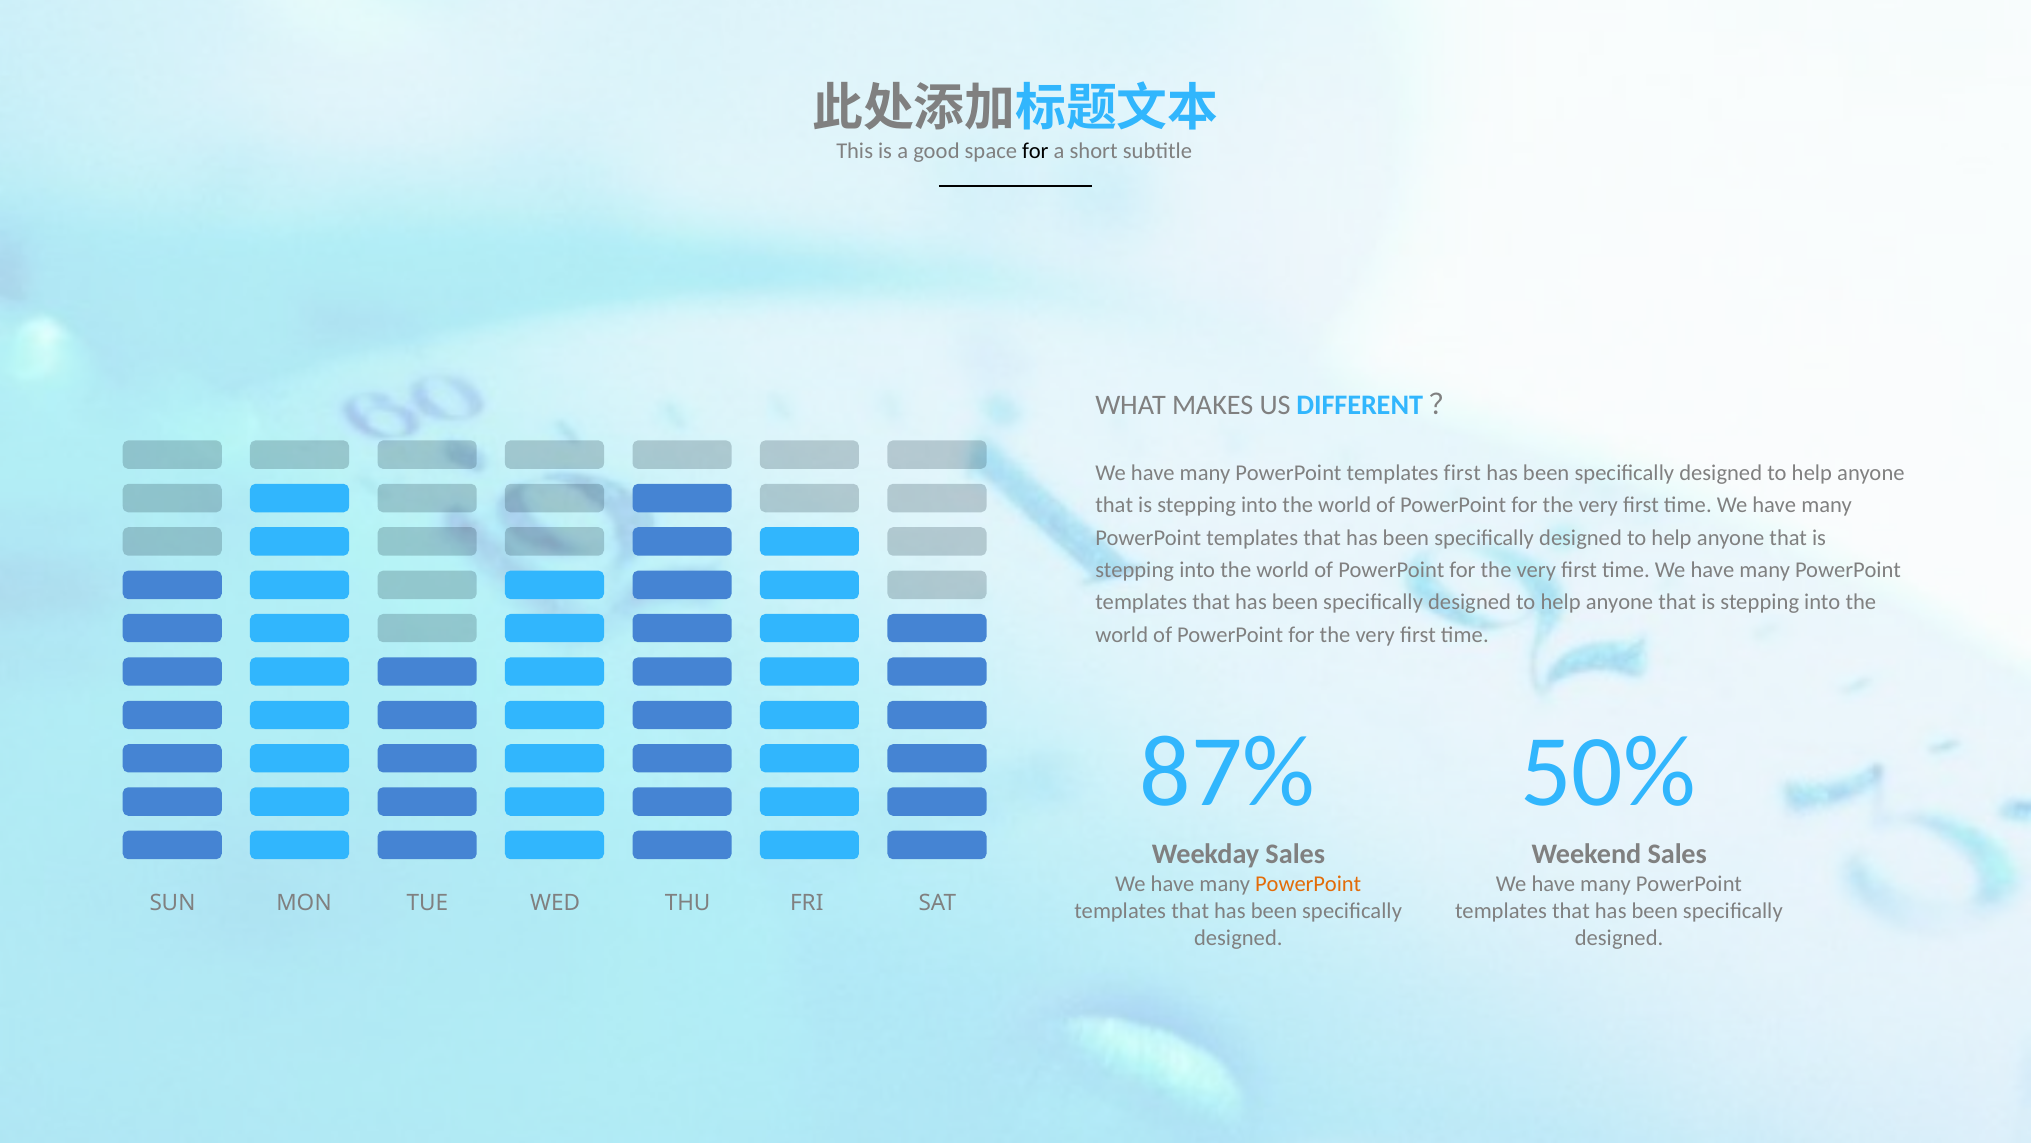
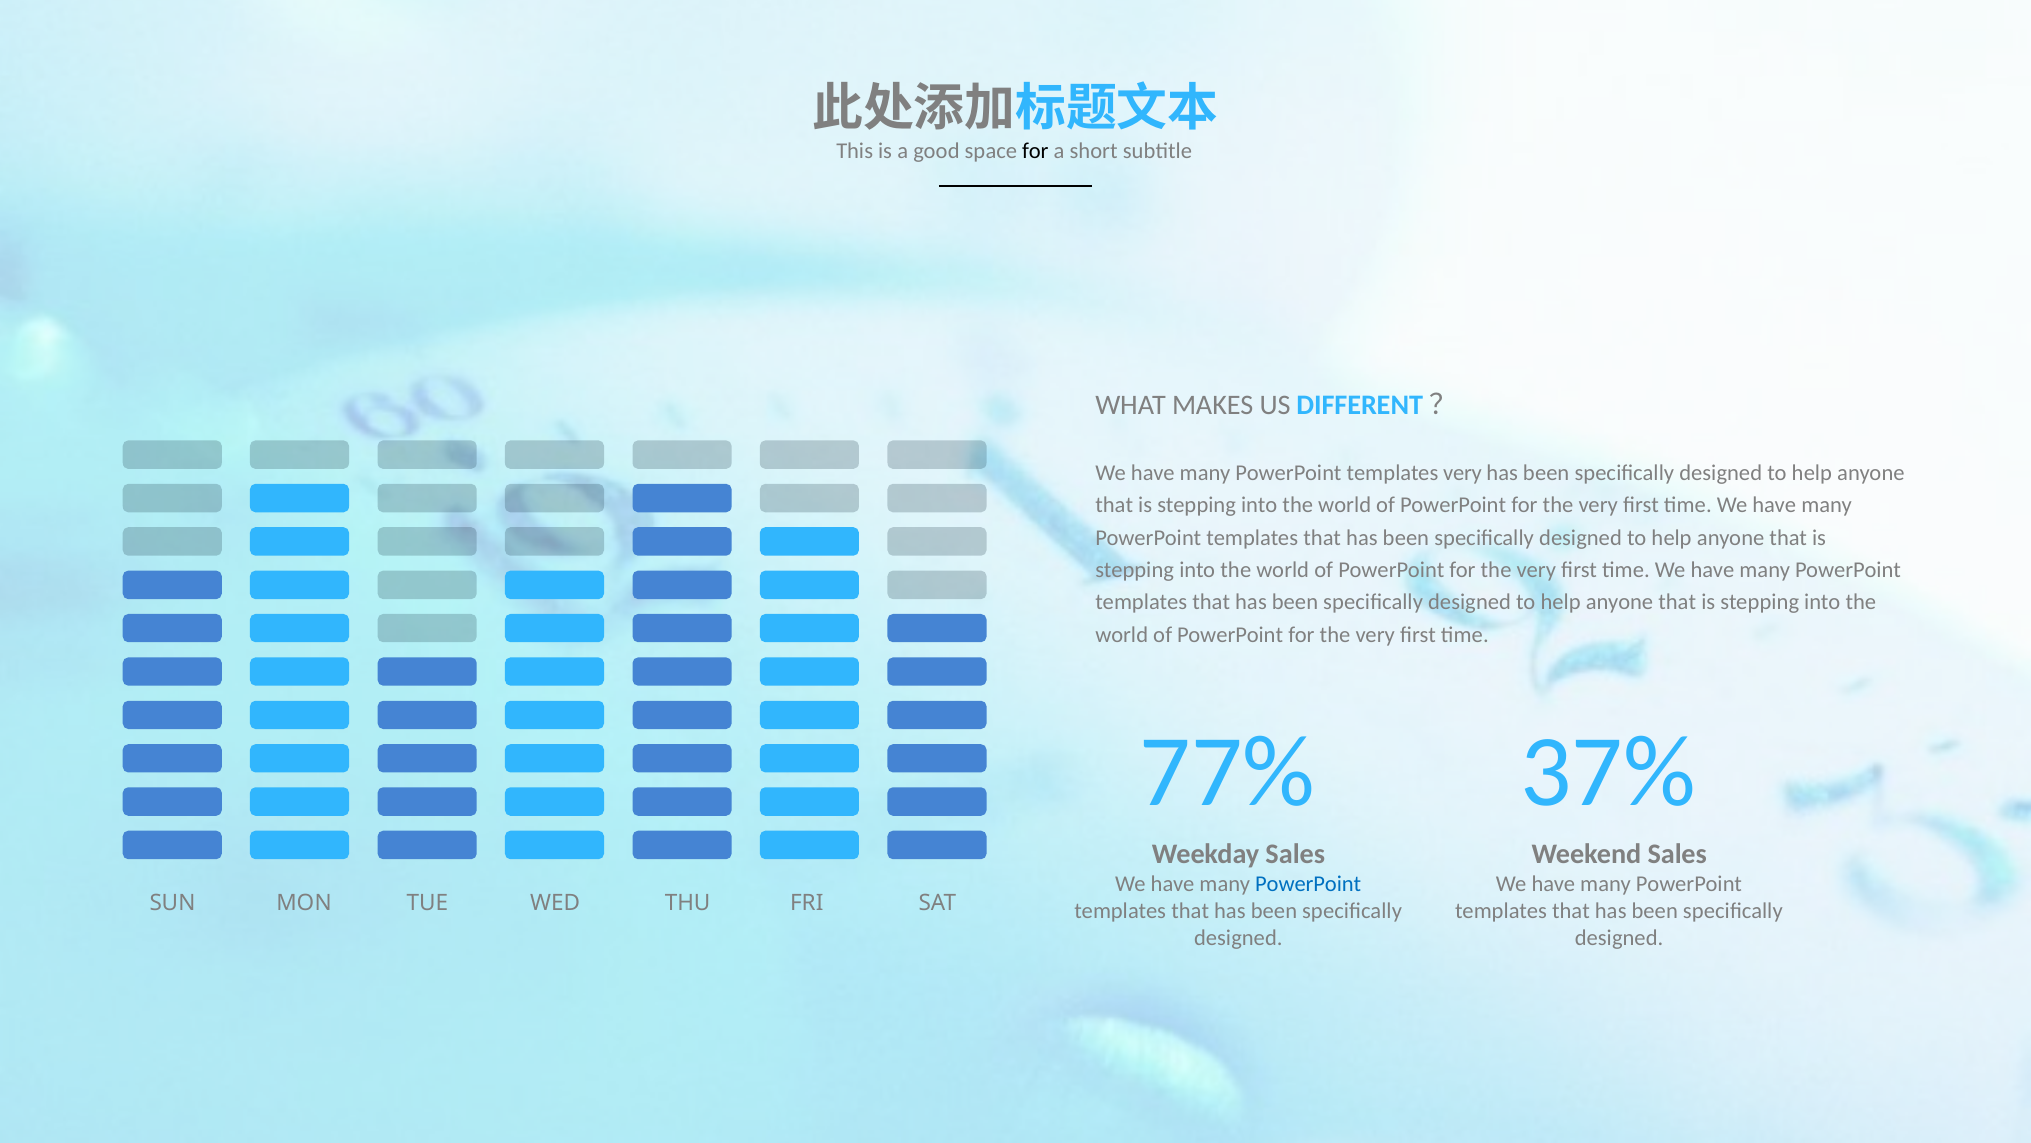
templates first: first -> very (1462, 473)
87%: 87% -> 77% (1227, 772)
50%: 50% -> 37% (1608, 772)
PowerPoint colour: orange -> blue (1308, 883)
